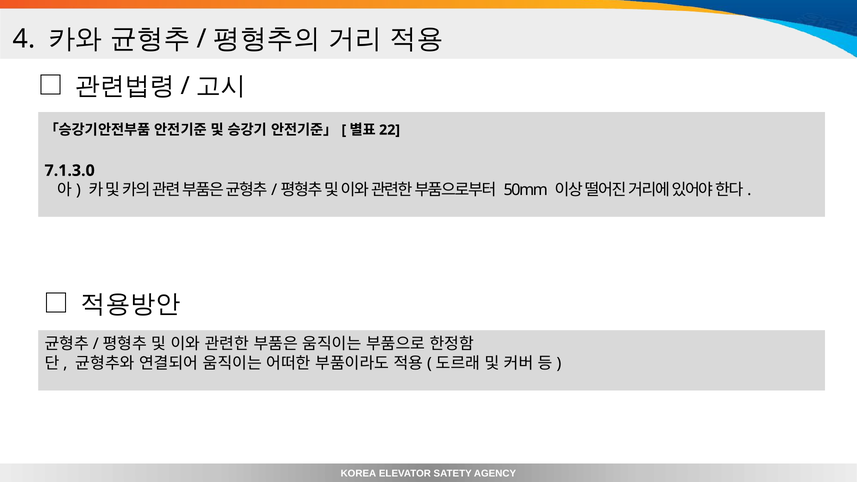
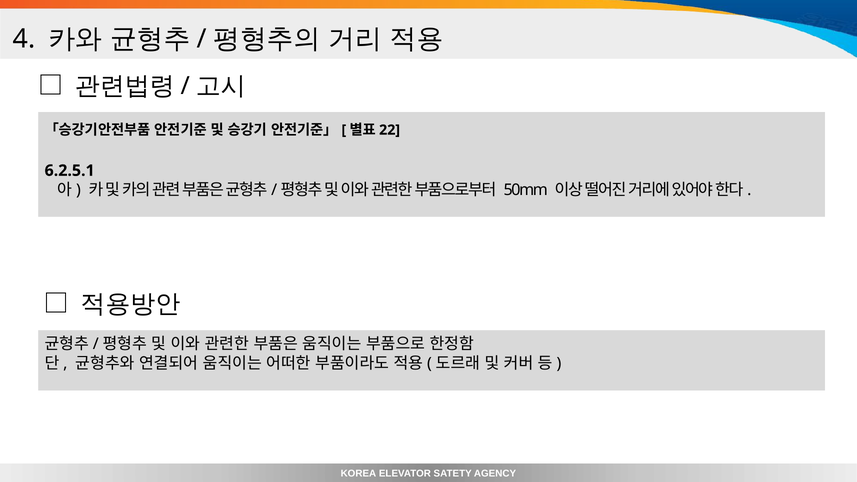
7.1.3.0: 7.1.3.0 -> 6.2.5.1 (70, 171)
